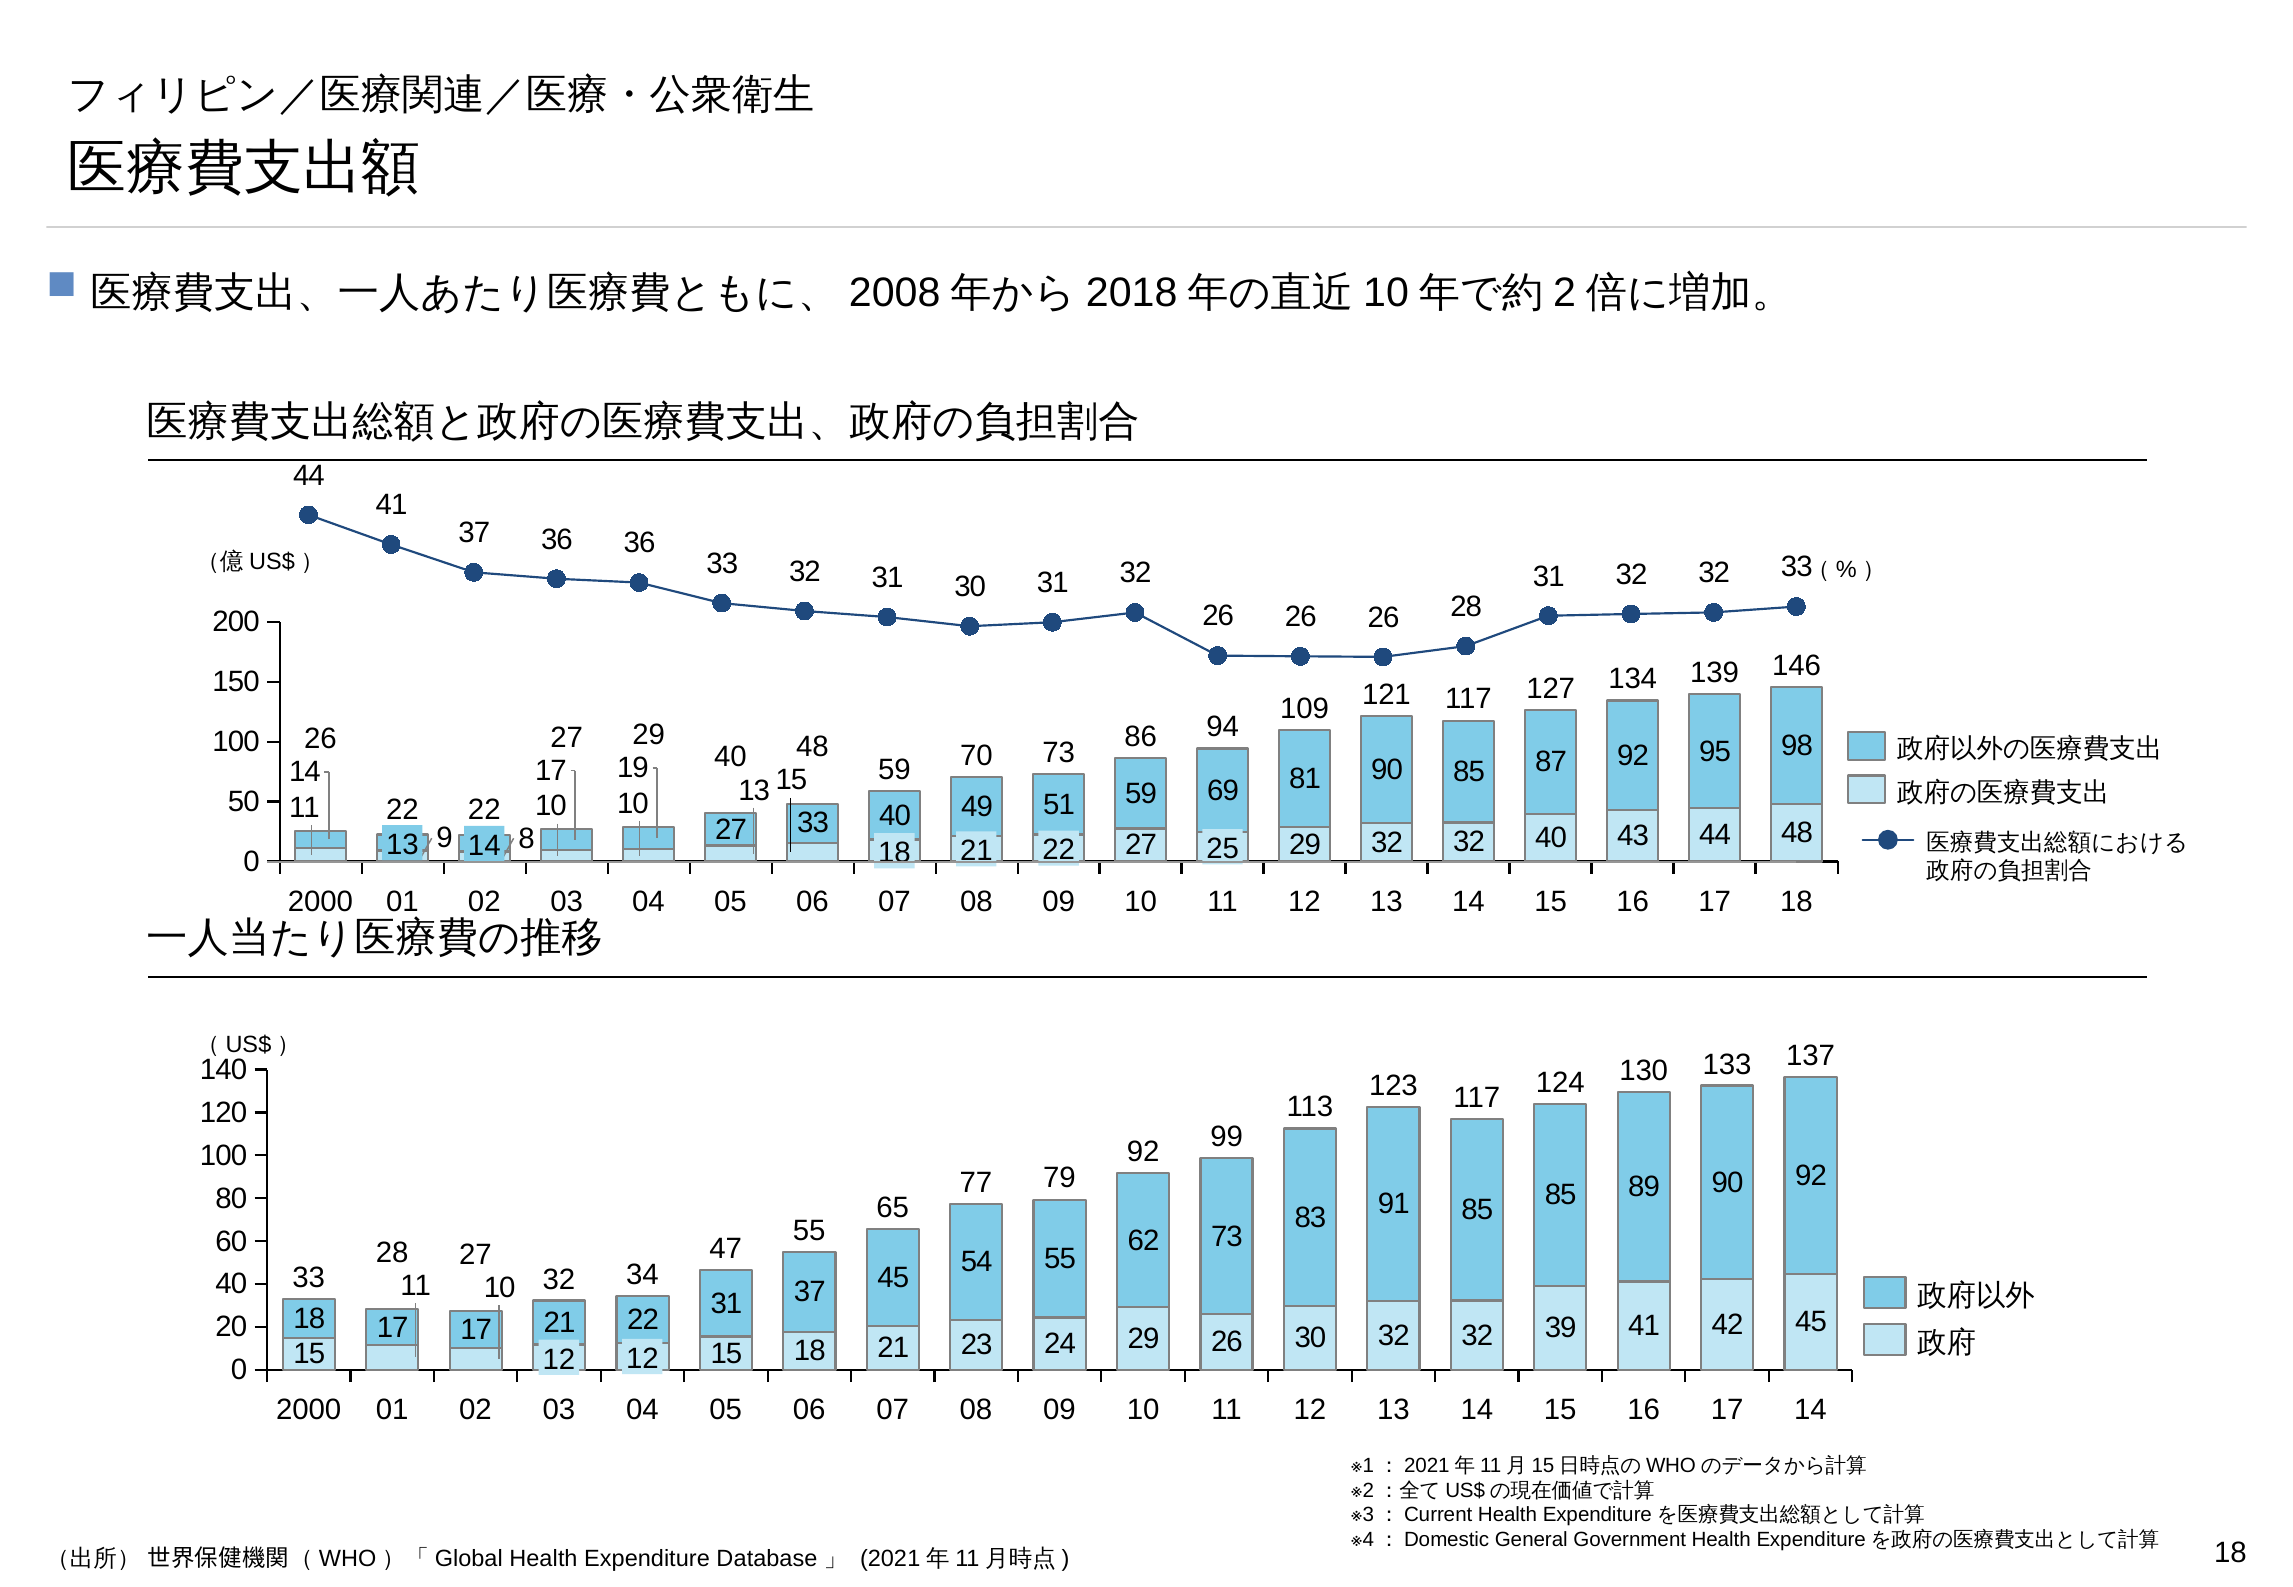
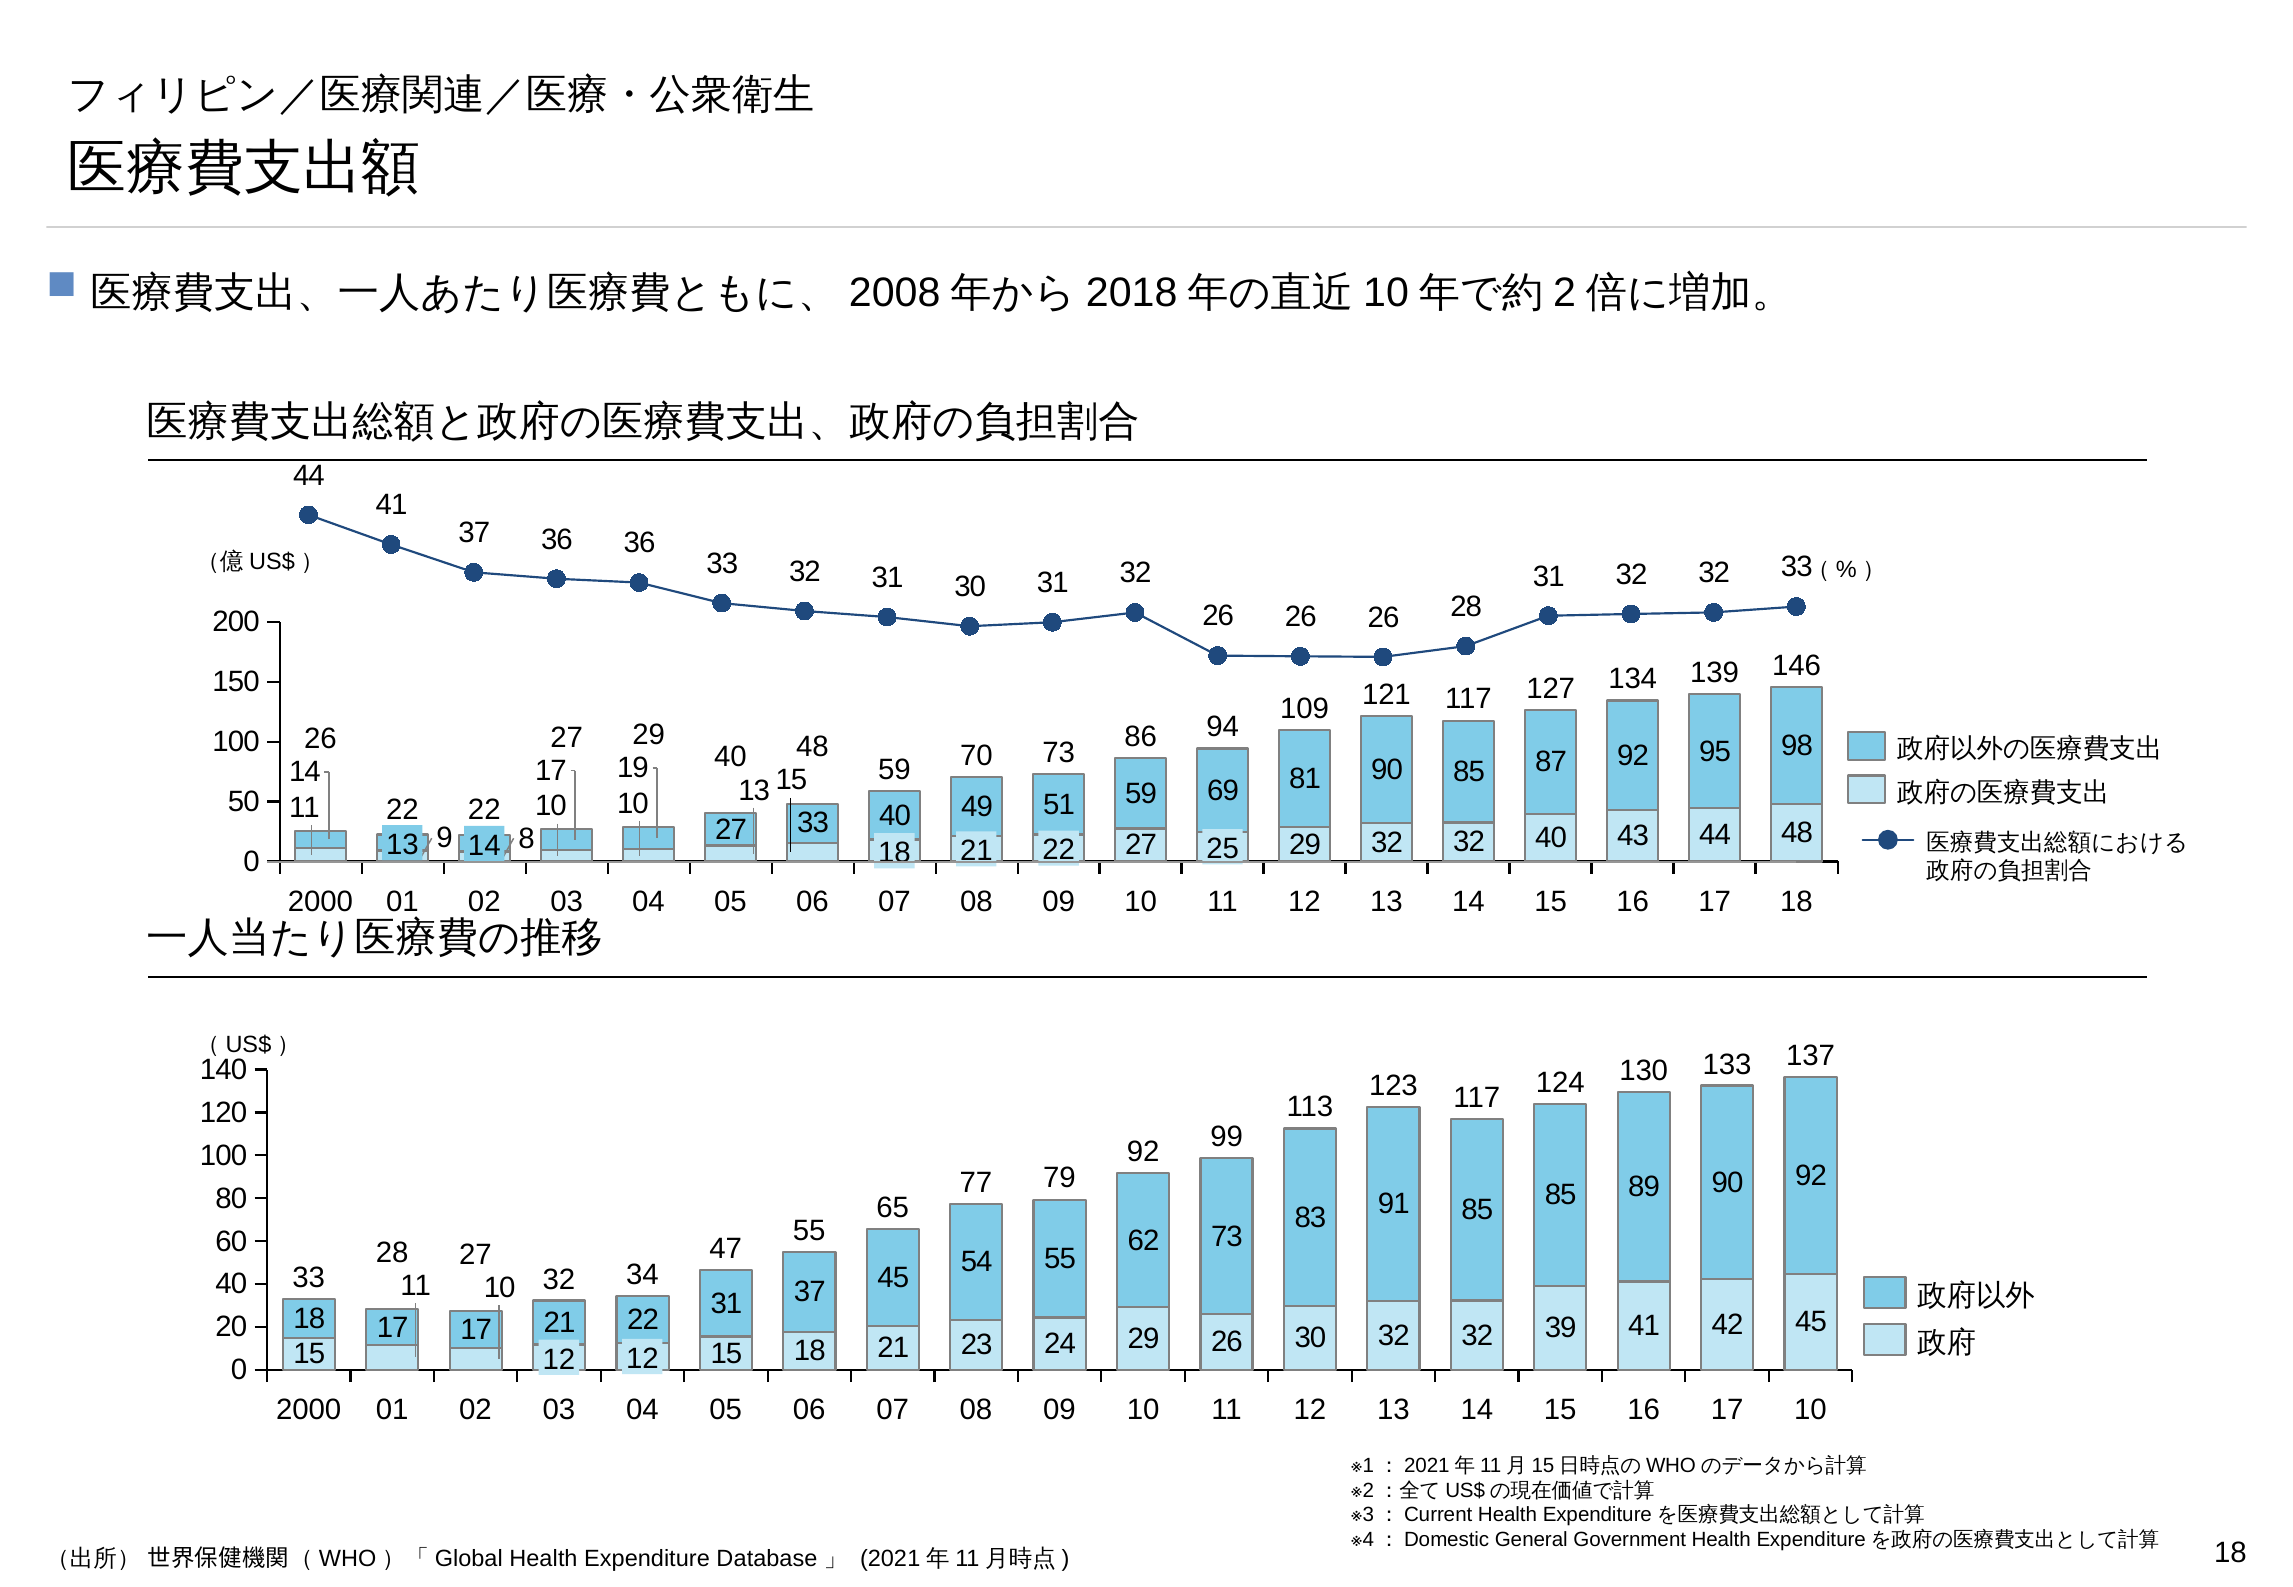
17 14: 14 -> 10 (1811, 1410)
